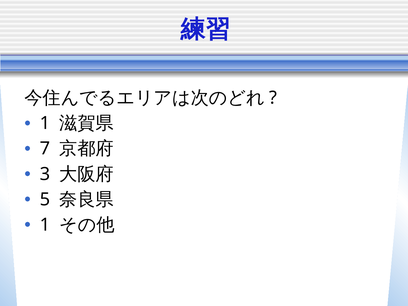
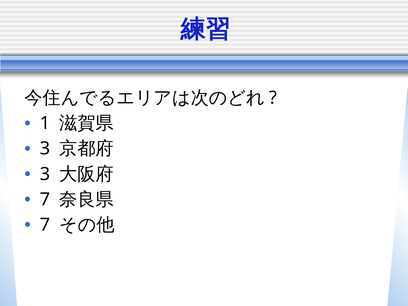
7: 7 -> 3 (45, 149)
5: 5 -> 7 (45, 199)
1: 1 -> 7 (45, 225)
